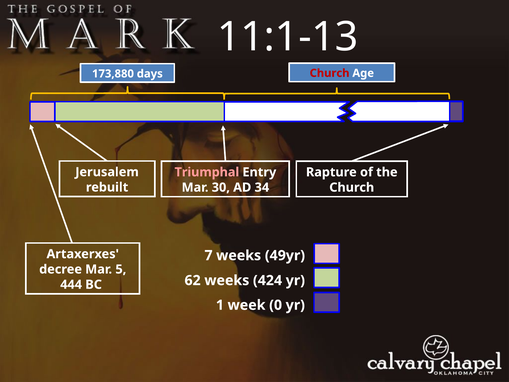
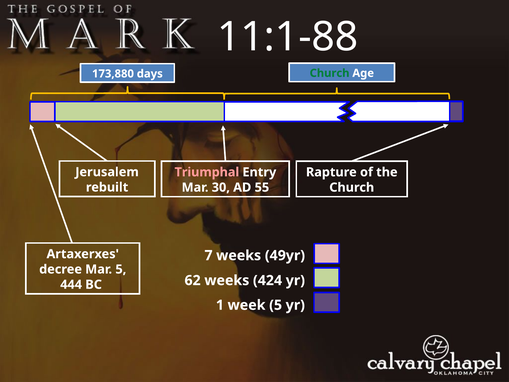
11:1-13: 11:1-13 -> 11:1-88 (288, 37)
Church colour: red -> green (330, 73)
34: 34 -> 55 (262, 187)
week 0: 0 -> 5 (276, 305)
